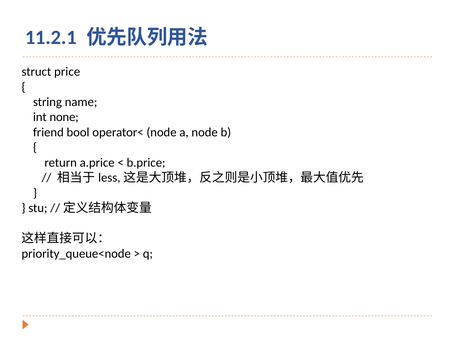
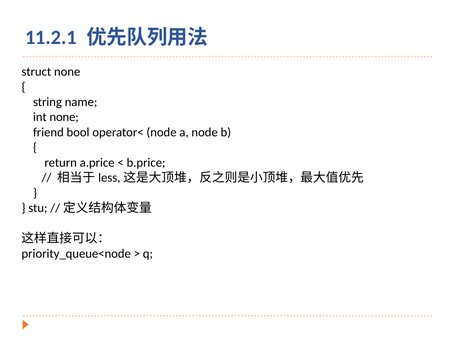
struct price: price -> none (67, 72)
